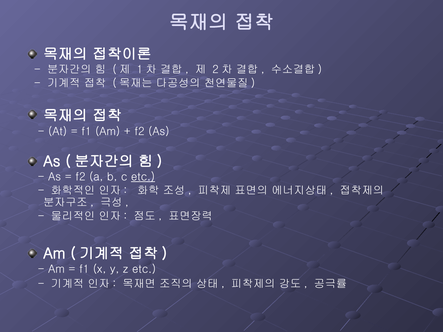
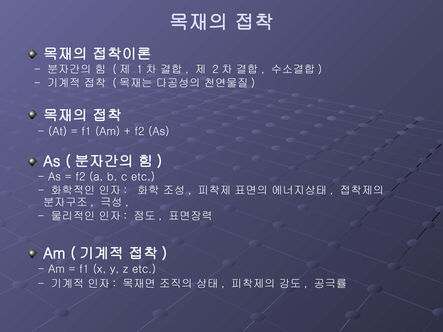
etc underline: present -> none (143, 177)
